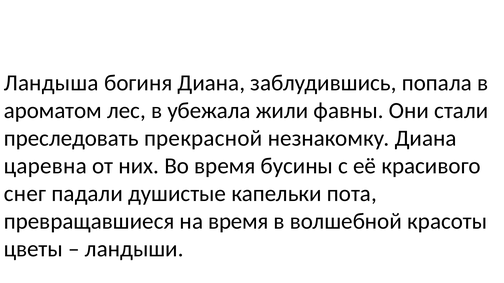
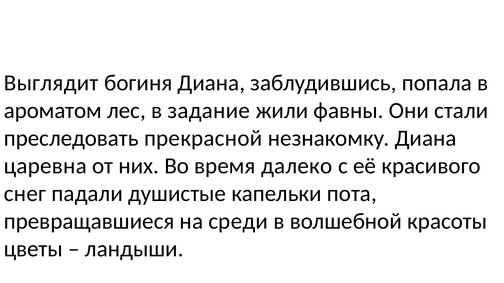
Ландыша: Ландыша -> Выглядит (51, 83)
убежала: убежала -> задание (209, 111)
бусины: бусины -> далеко (297, 166)
на время: время -> среди (238, 221)
